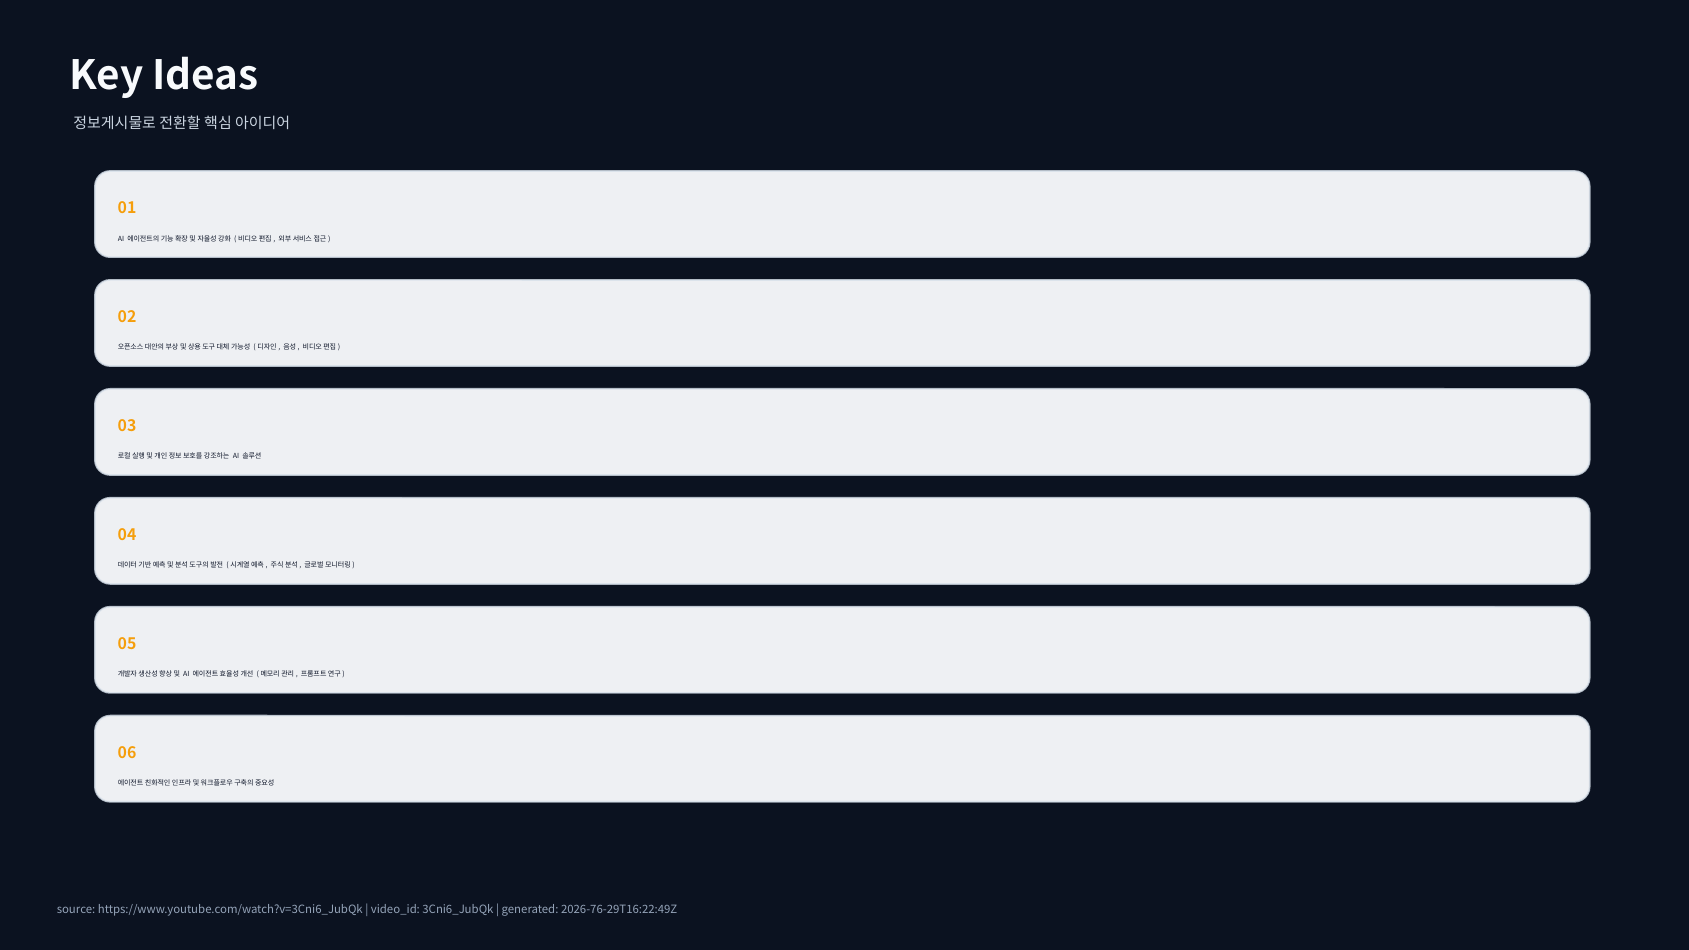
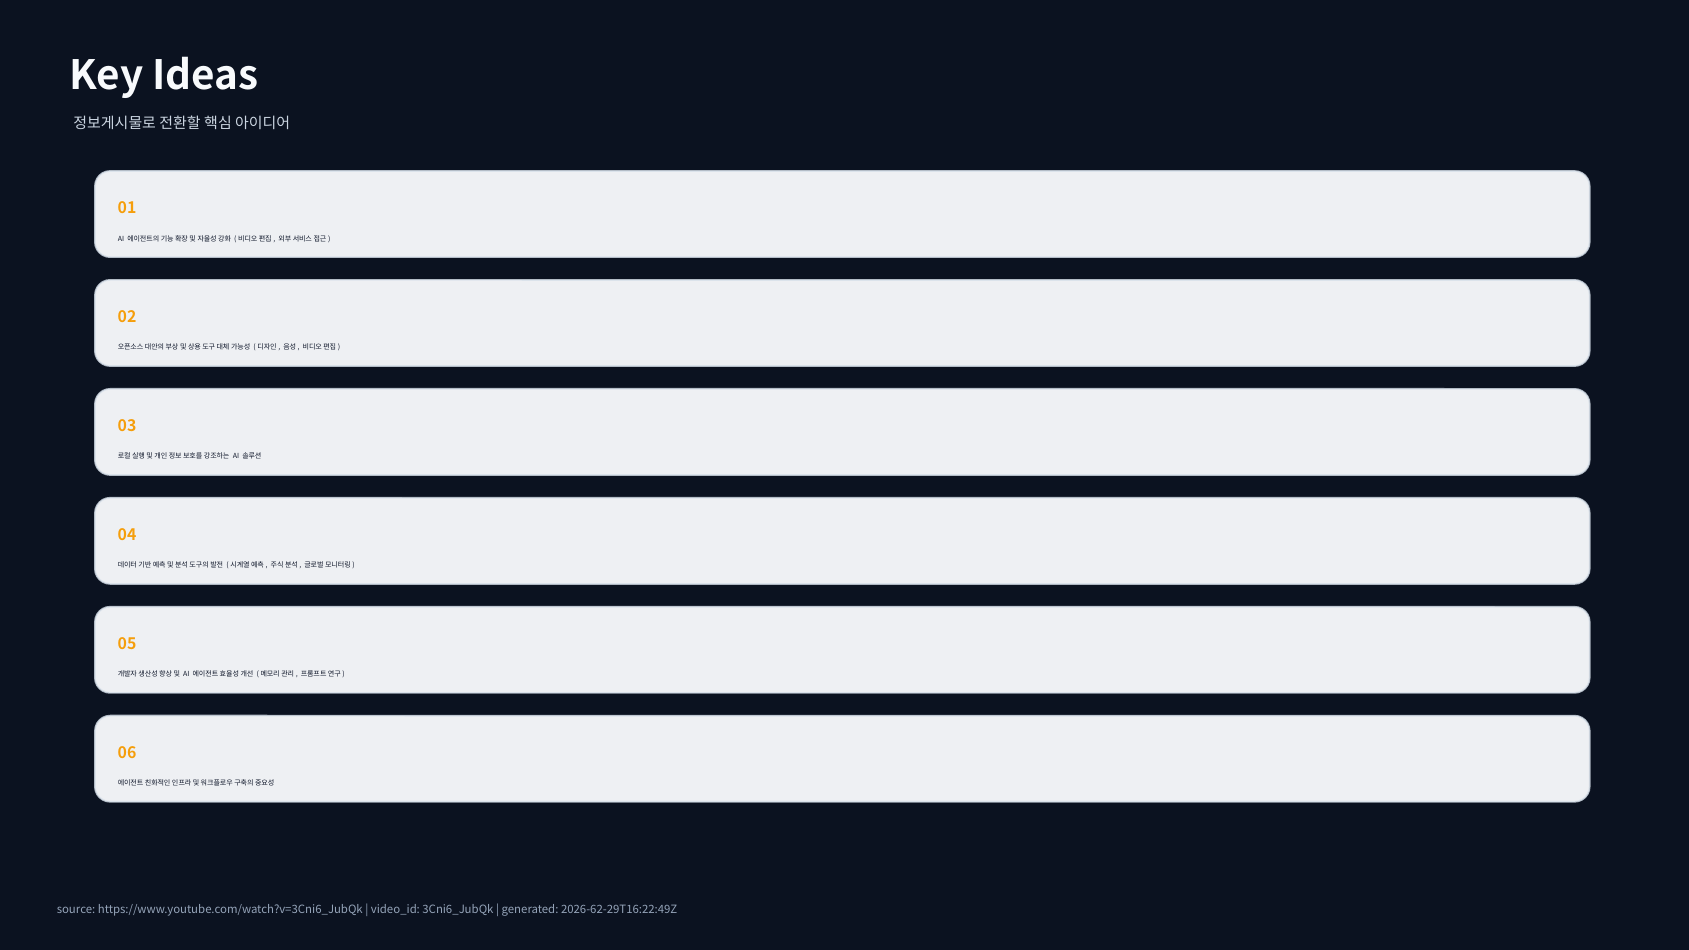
2026-76-29T16:22:49Z: 2026-76-29T16:22:49Z -> 2026-62-29T16:22:49Z (619, 910)
